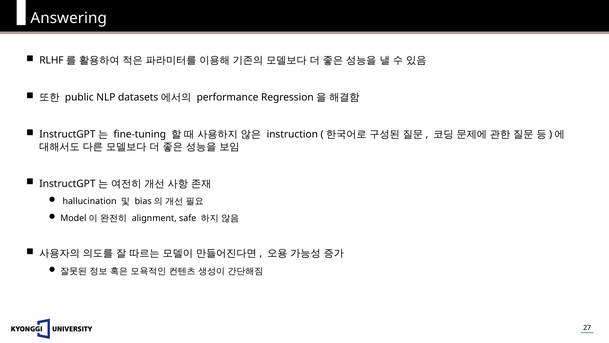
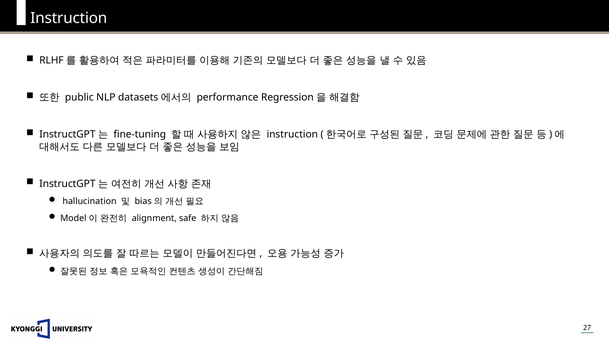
Answering: Answering -> Instruction (69, 18)
